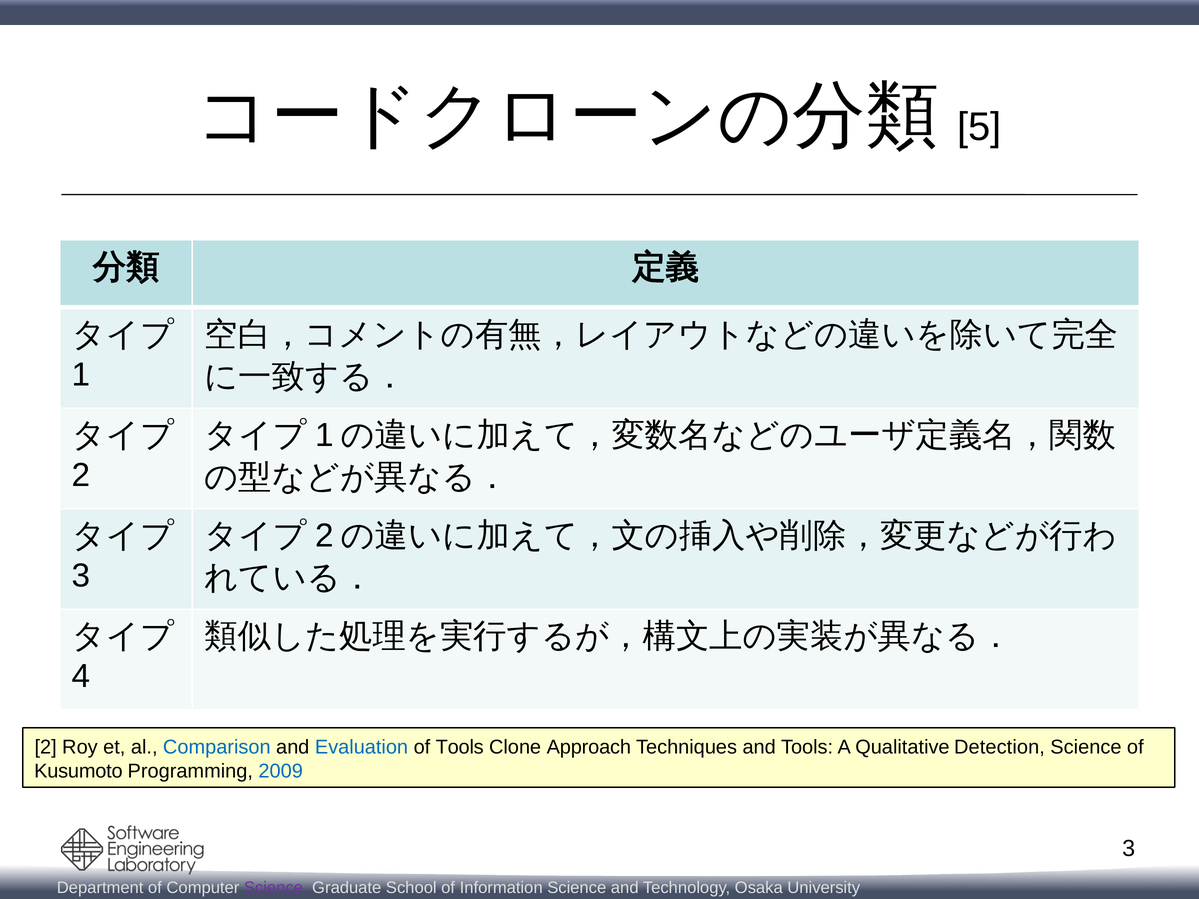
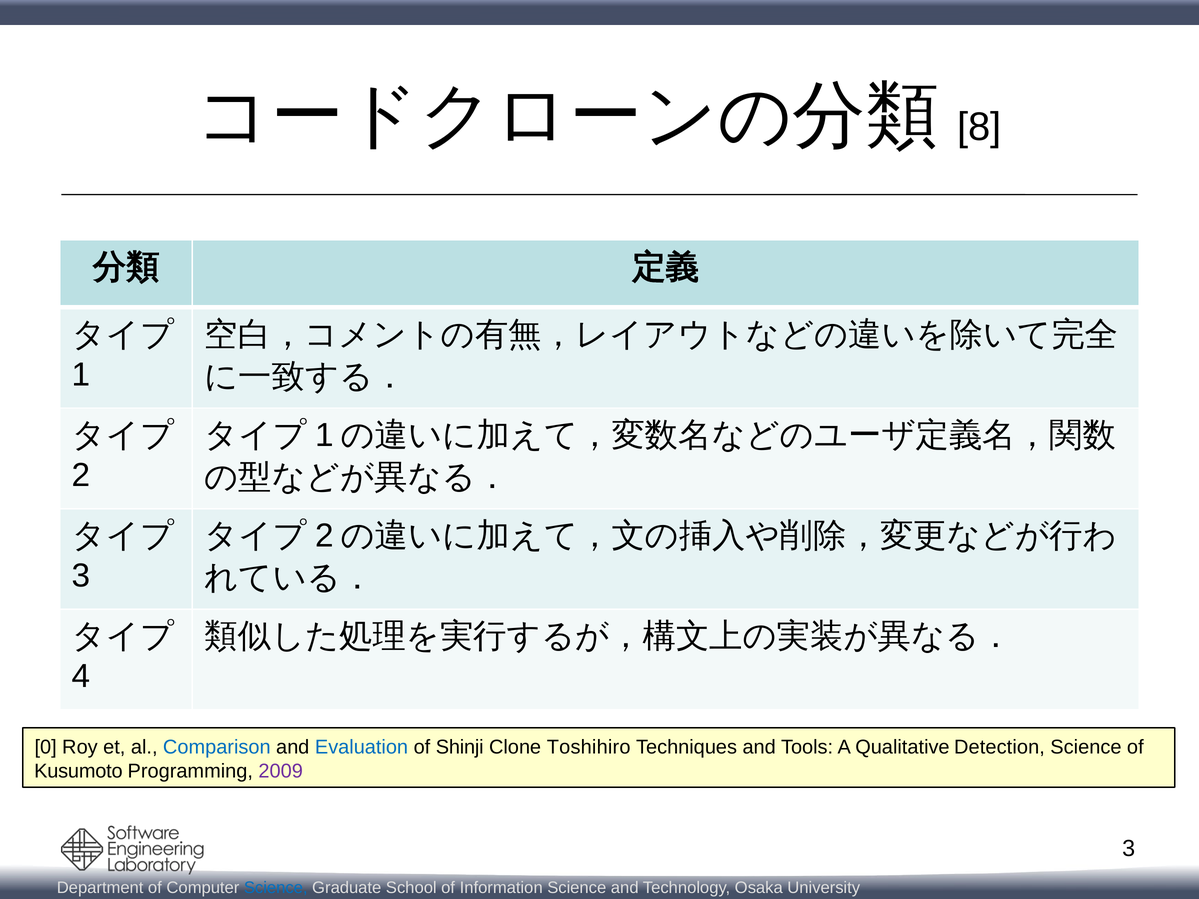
5: 5 -> 8 (979, 127)
2: 2 -> 0 (46, 747)
of Tools: Tools -> Shinji (460, 747)
Approach: Approach -> Toshihiro (589, 747)
2009 colour: blue -> purple (281, 771)
Science colour: purple -> blue (276, 888)
